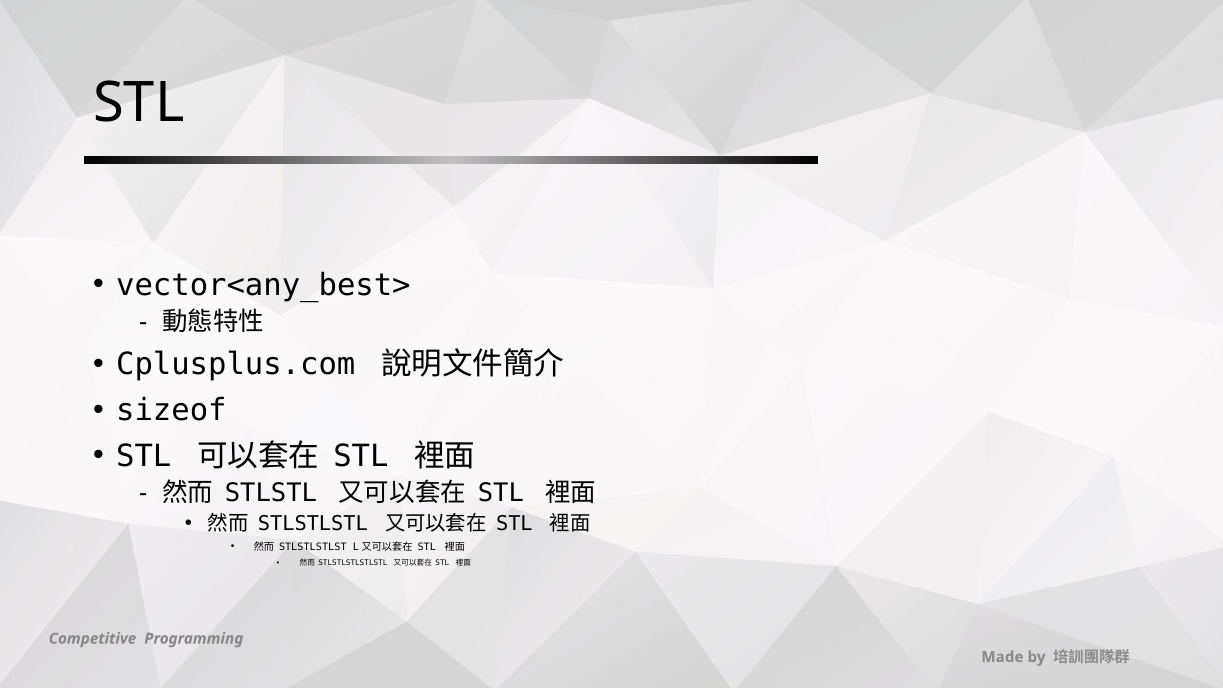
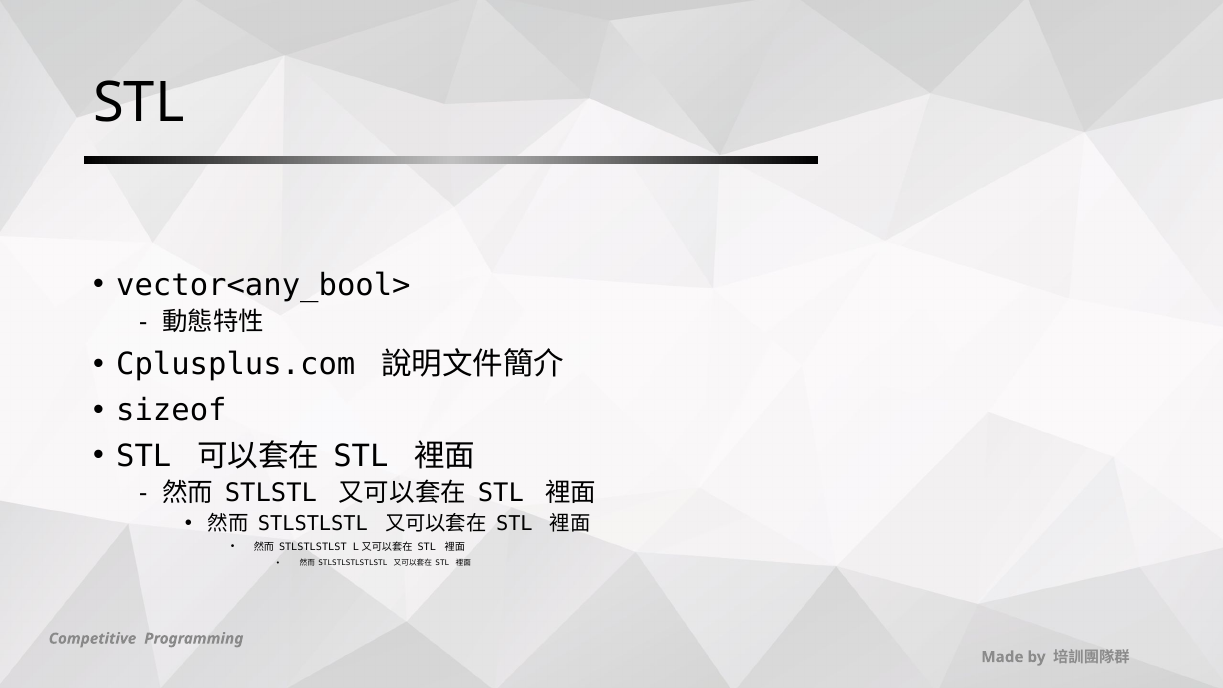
vector<any_best>: vector<any_best> -> vector<any_bool> (263, 285)
